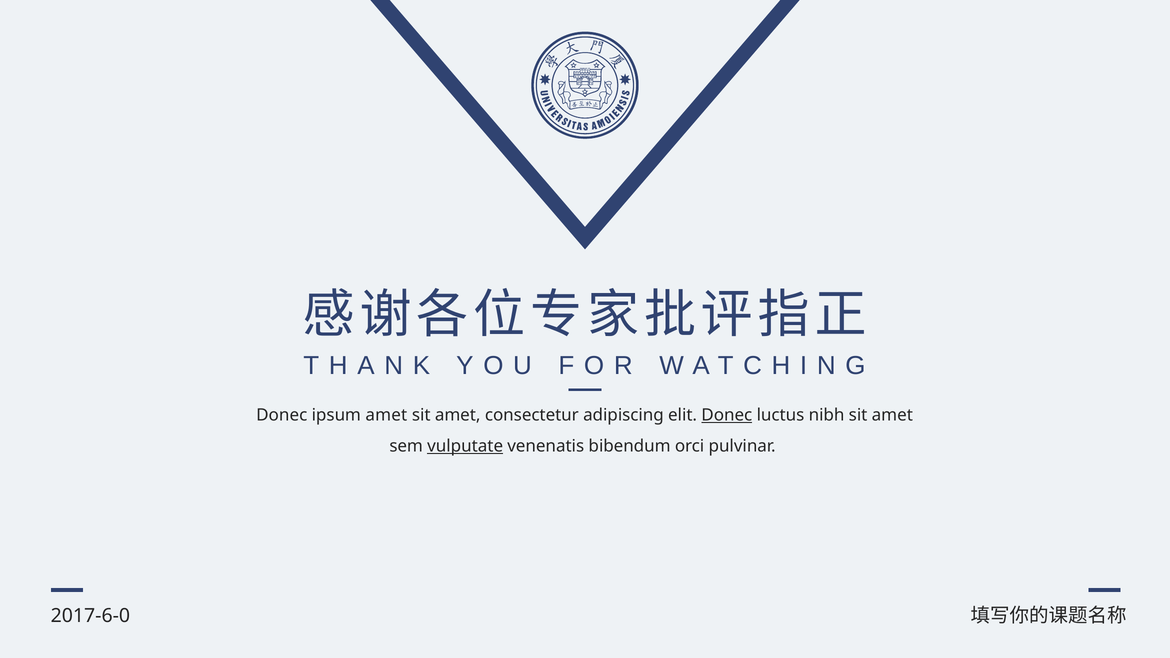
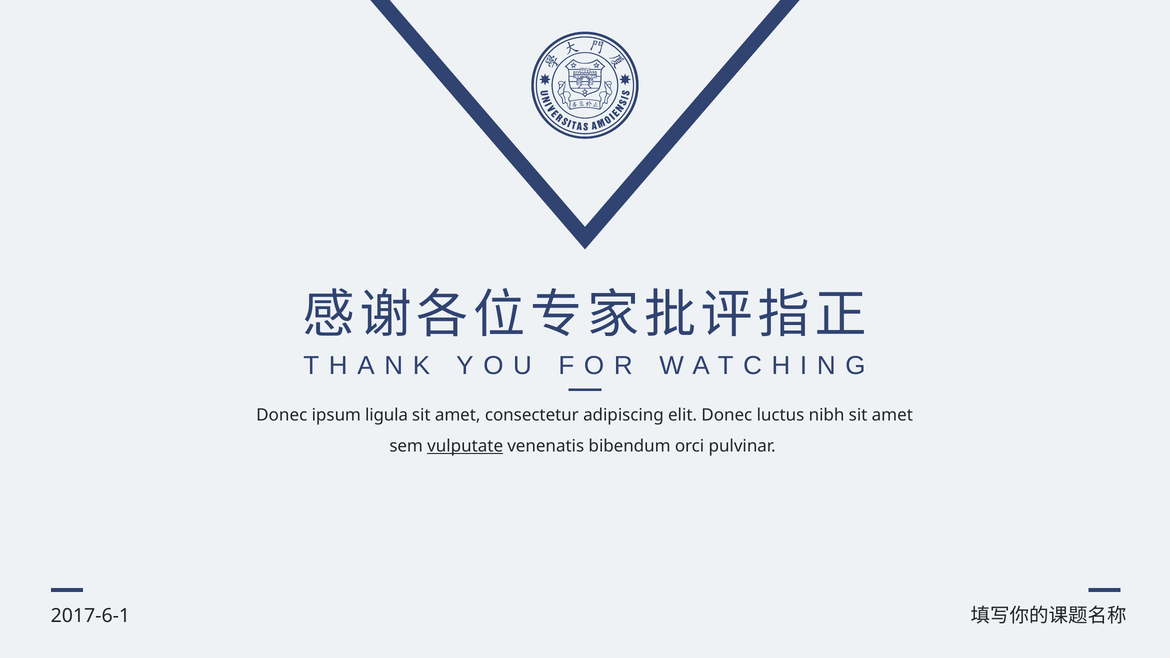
ipsum amet: amet -> ligula (387, 415)
Donec underline: present -> none (727, 415)
2017-6-0: 2017-6-0 -> 2017-6-1 (90, 616)
